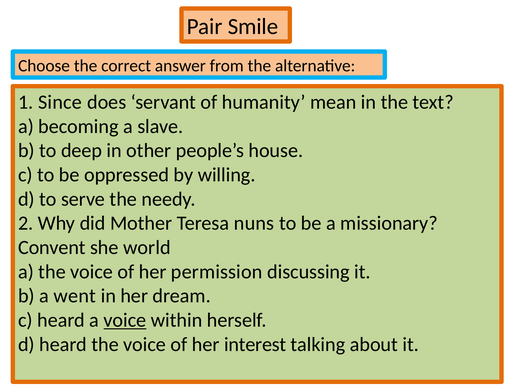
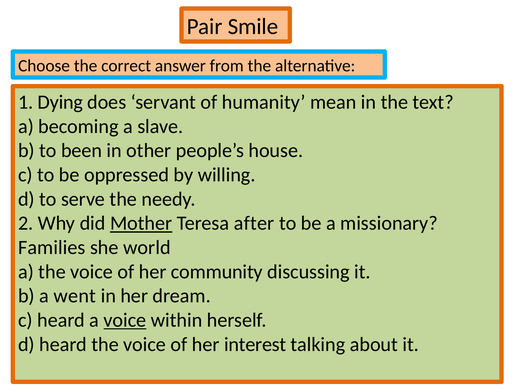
Since: Since -> Dying (60, 102)
deep: deep -> been (82, 151)
Mother underline: none -> present (141, 223)
nuns: nuns -> after (254, 223)
Convent: Convent -> Families (52, 248)
permission: permission -> community (217, 272)
